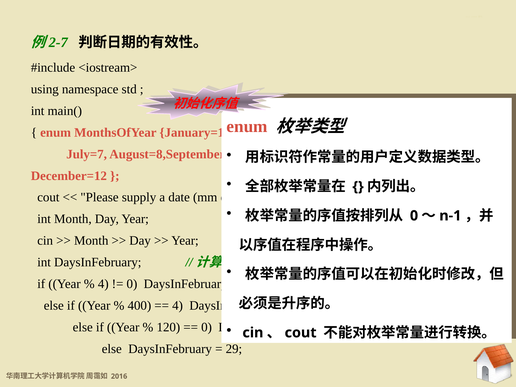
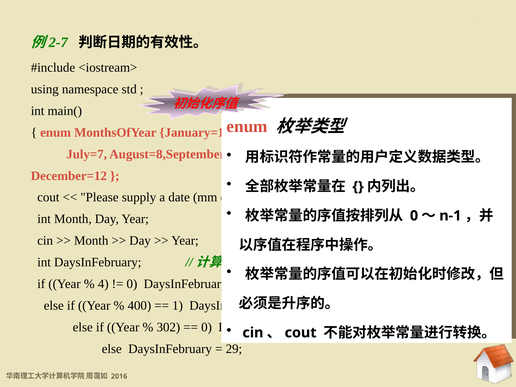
4: 4 -> 1 (178, 306)
120: 120 -> 302 (168, 327)
